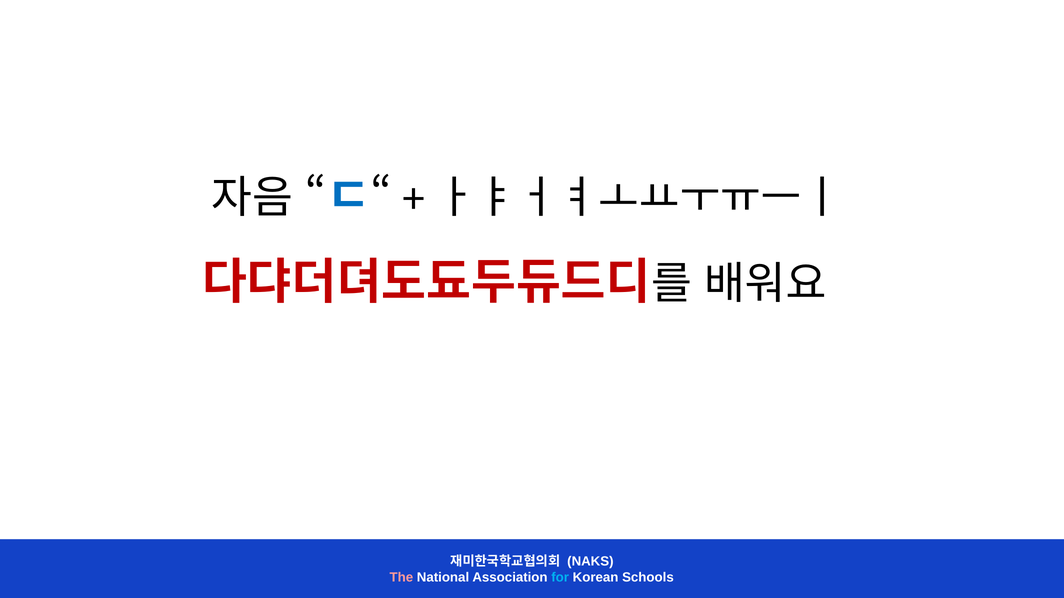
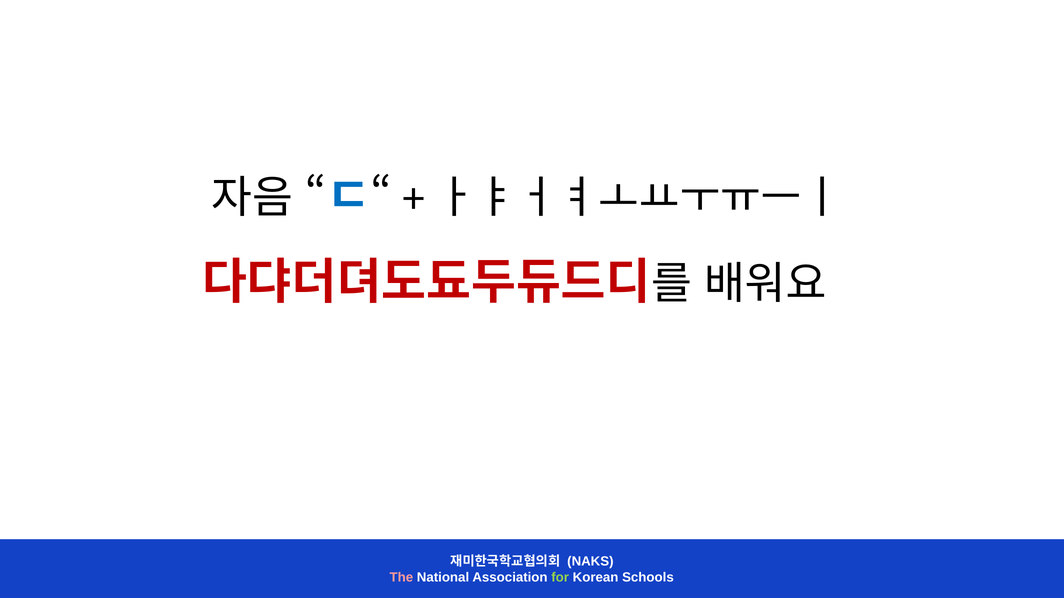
for colour: light blue -> light green (560, 578)
